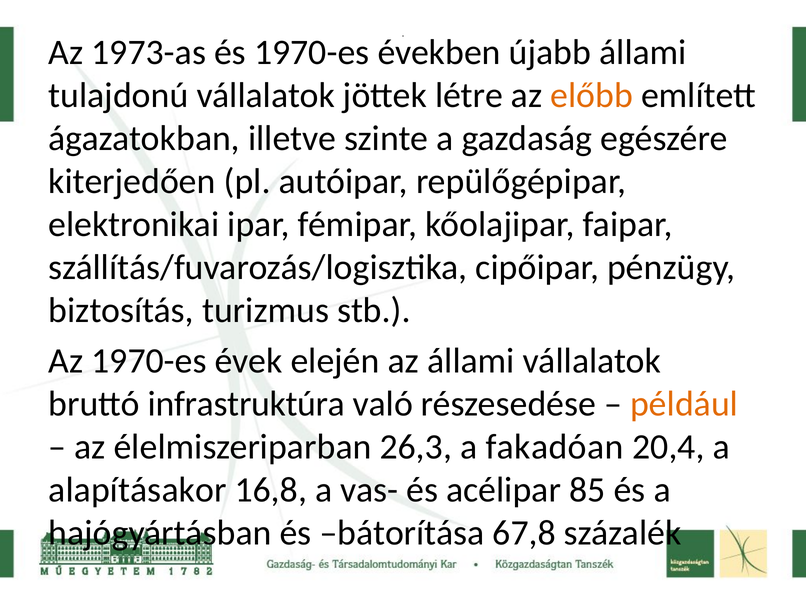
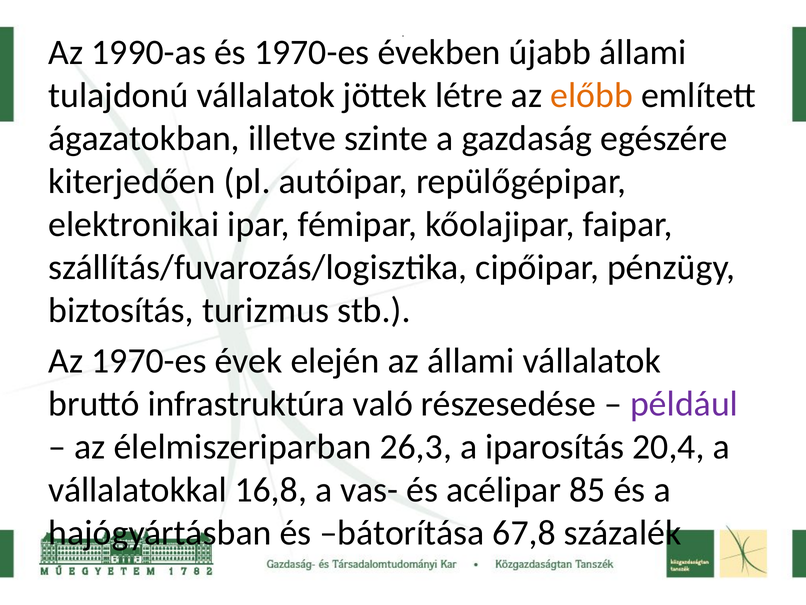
1973-as: 1973-as -> 1990-as (149, 52)
például colour: orange -> purple (684, 403)
fakadóan: fakadóan -> iparosítás (555, 446)
alapításakor: alapításakor -> vállalatokkal (138, 489)
